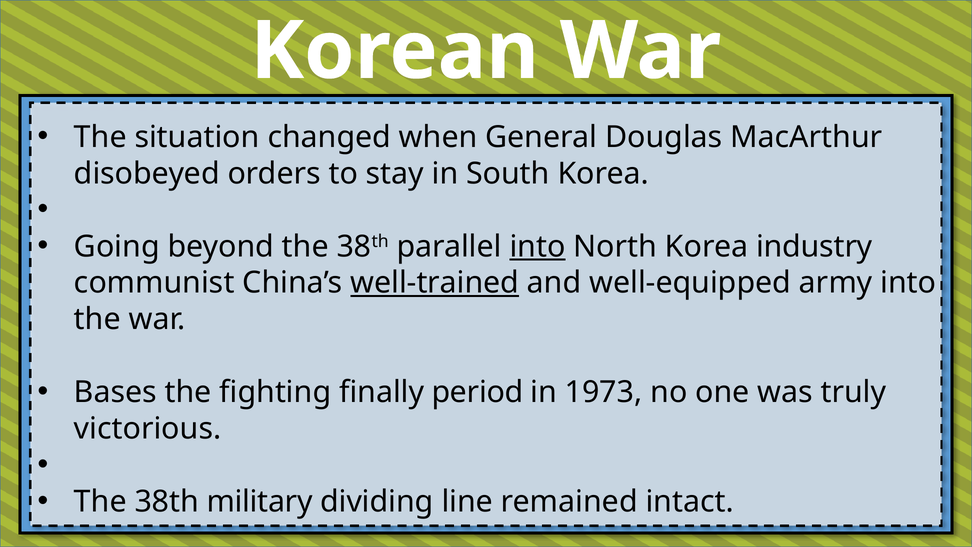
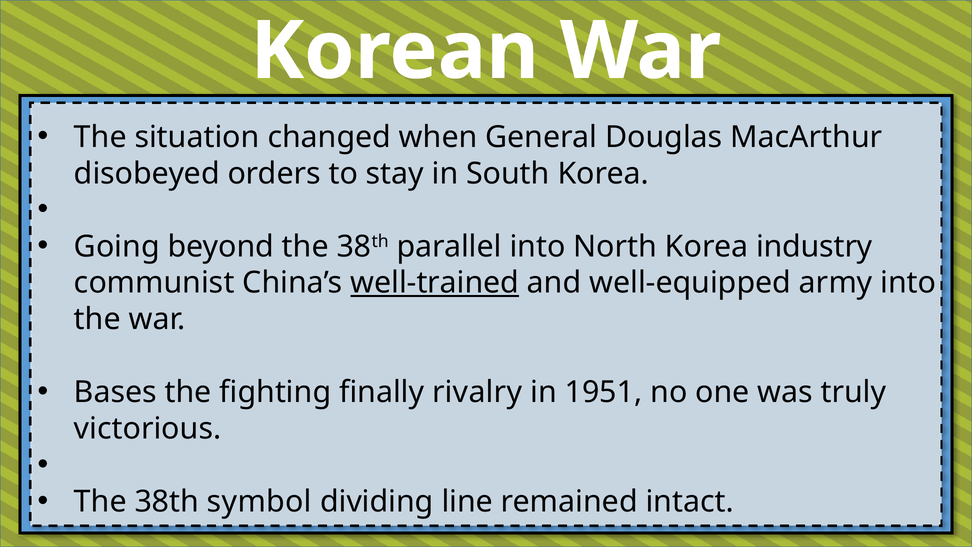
into underline: present -> none (538, 246)
period: period -> rivalry (477, 392)
1973: 1973 -> 1951 (604, 392)
military: military -> symbol (259, 502)
